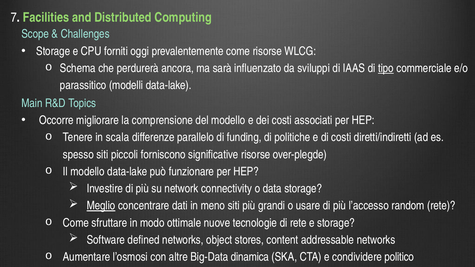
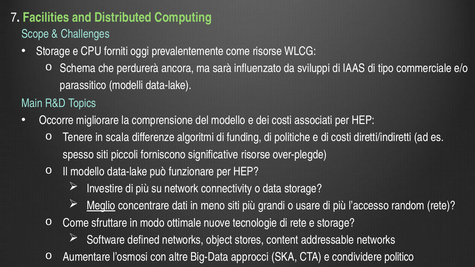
tipo underline: present -> none (386, 68)
parallelo: parallelo -> algoritmi (196, 137)
dinamica: dinamica -> approcci (250, 257)
